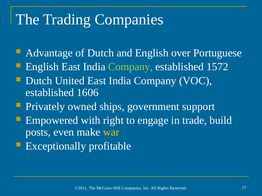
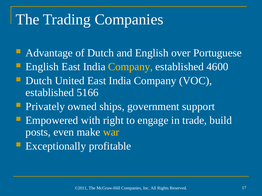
Company colour: light green -> yellow (130, 67)
1572: 1572 -> 4600 (217, 67)
1606: 1606 -> 5166 (88, 93)
